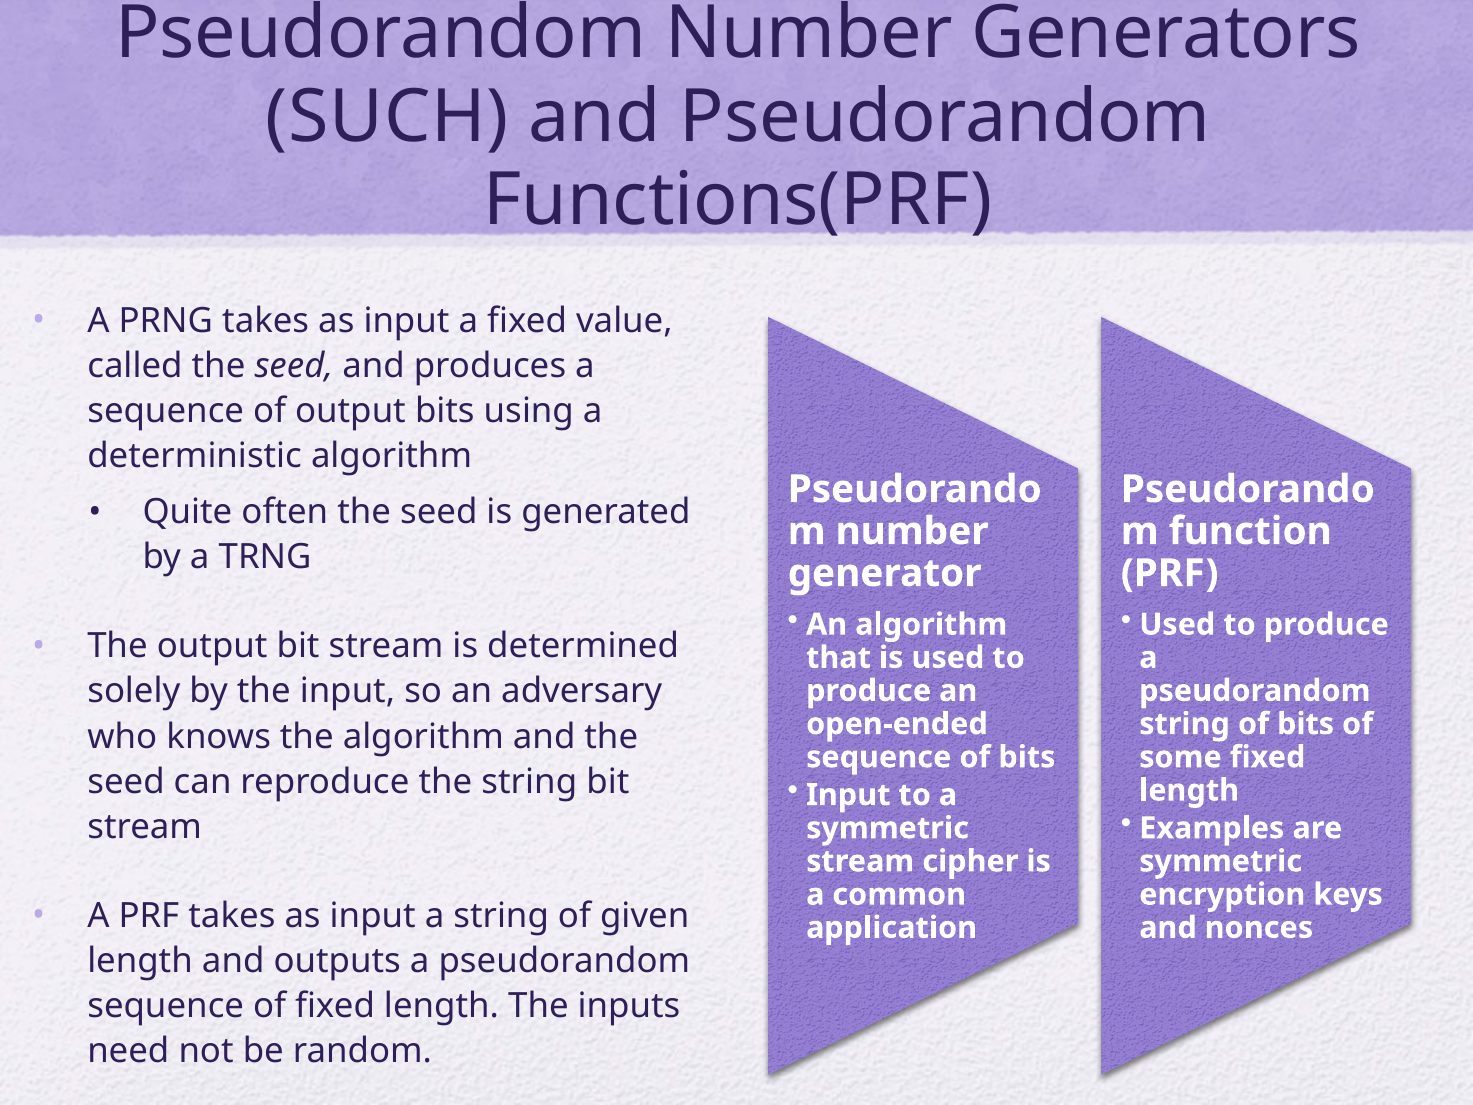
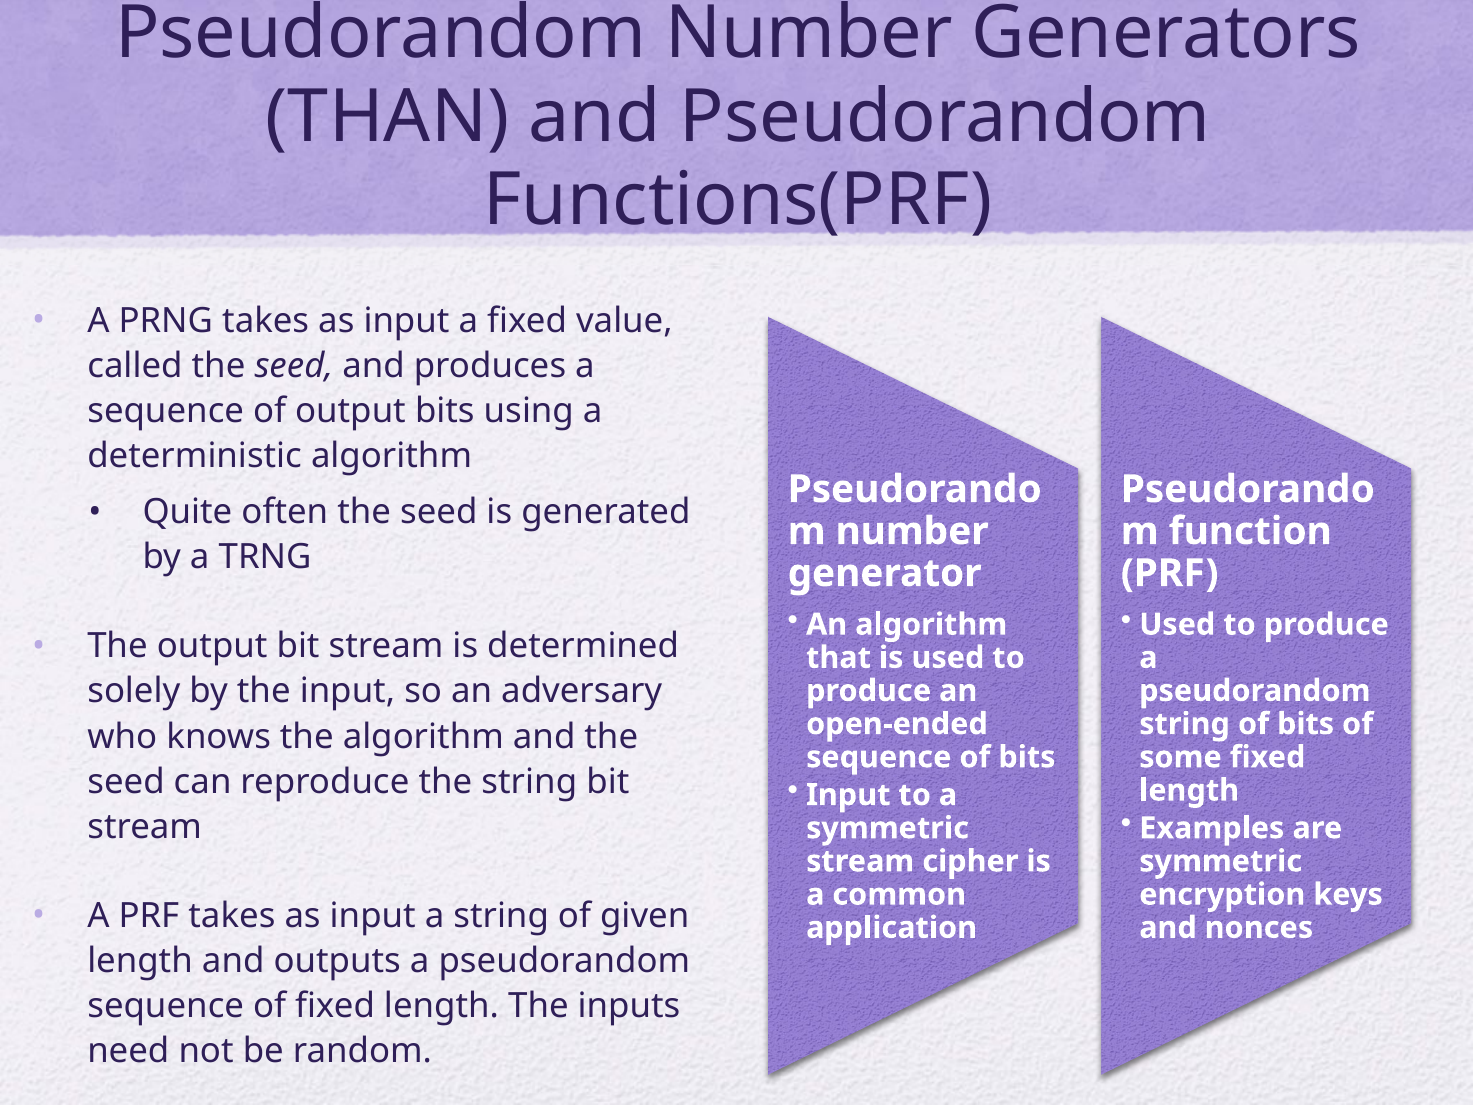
SUCH: SUCH -> THAN (388, 117)
